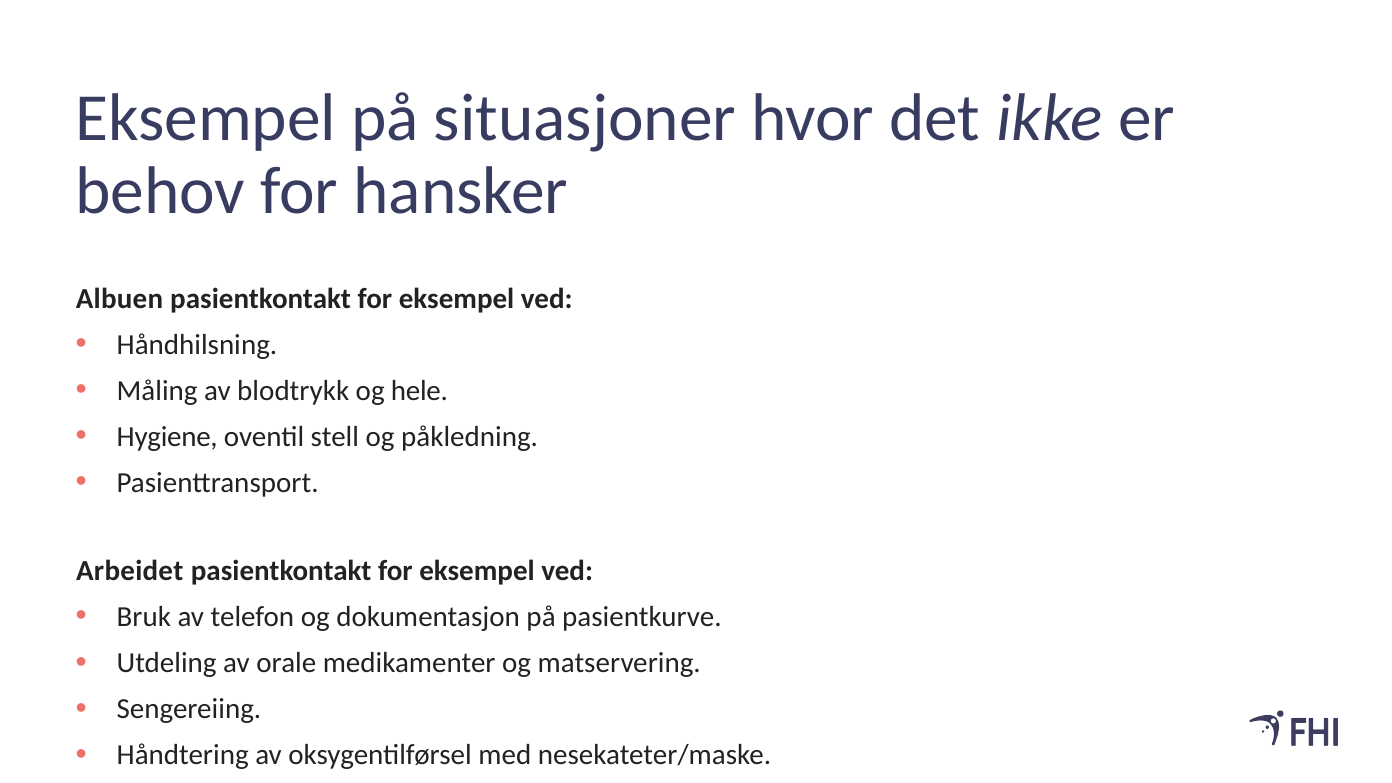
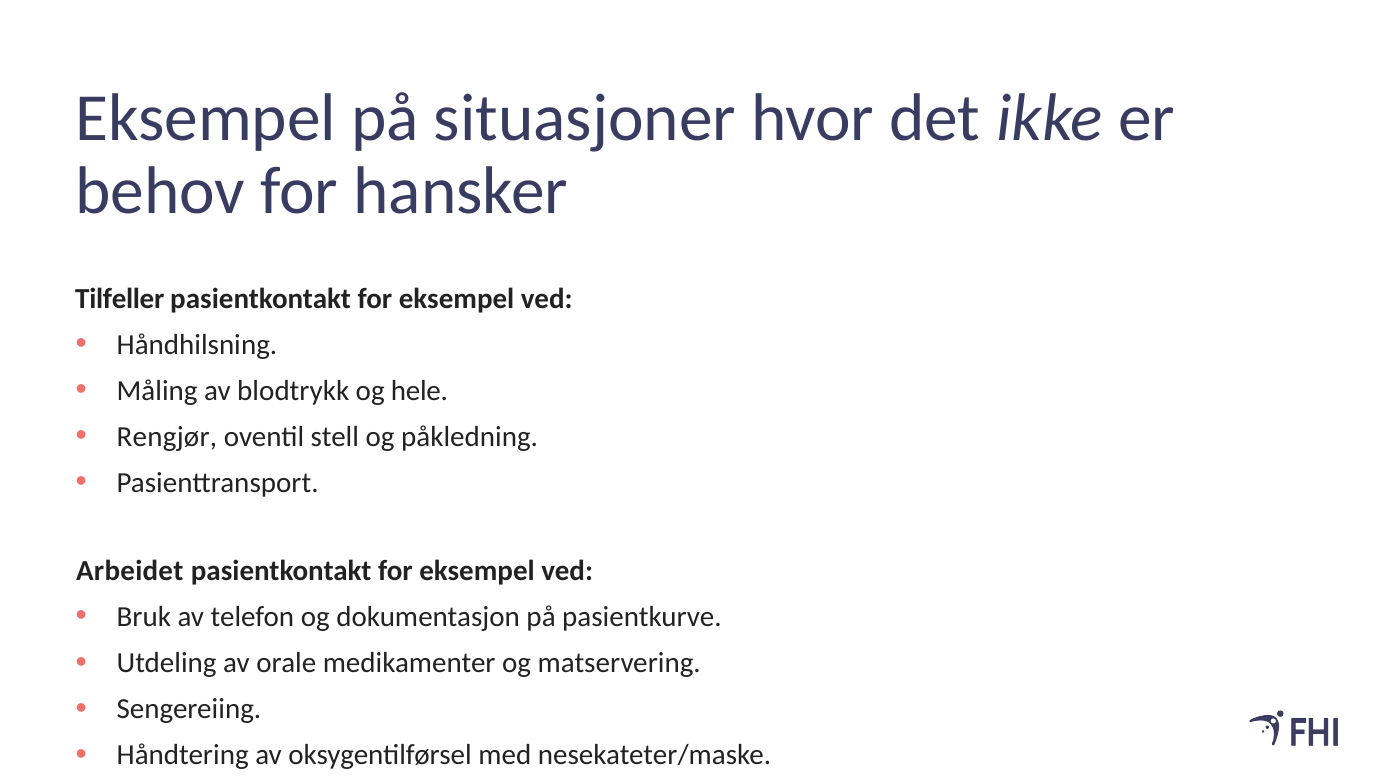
Albuen: Albuen -> Tilfeller (120, 298)
Hygiene: Hygiene -> Rengjør (167, 437)
